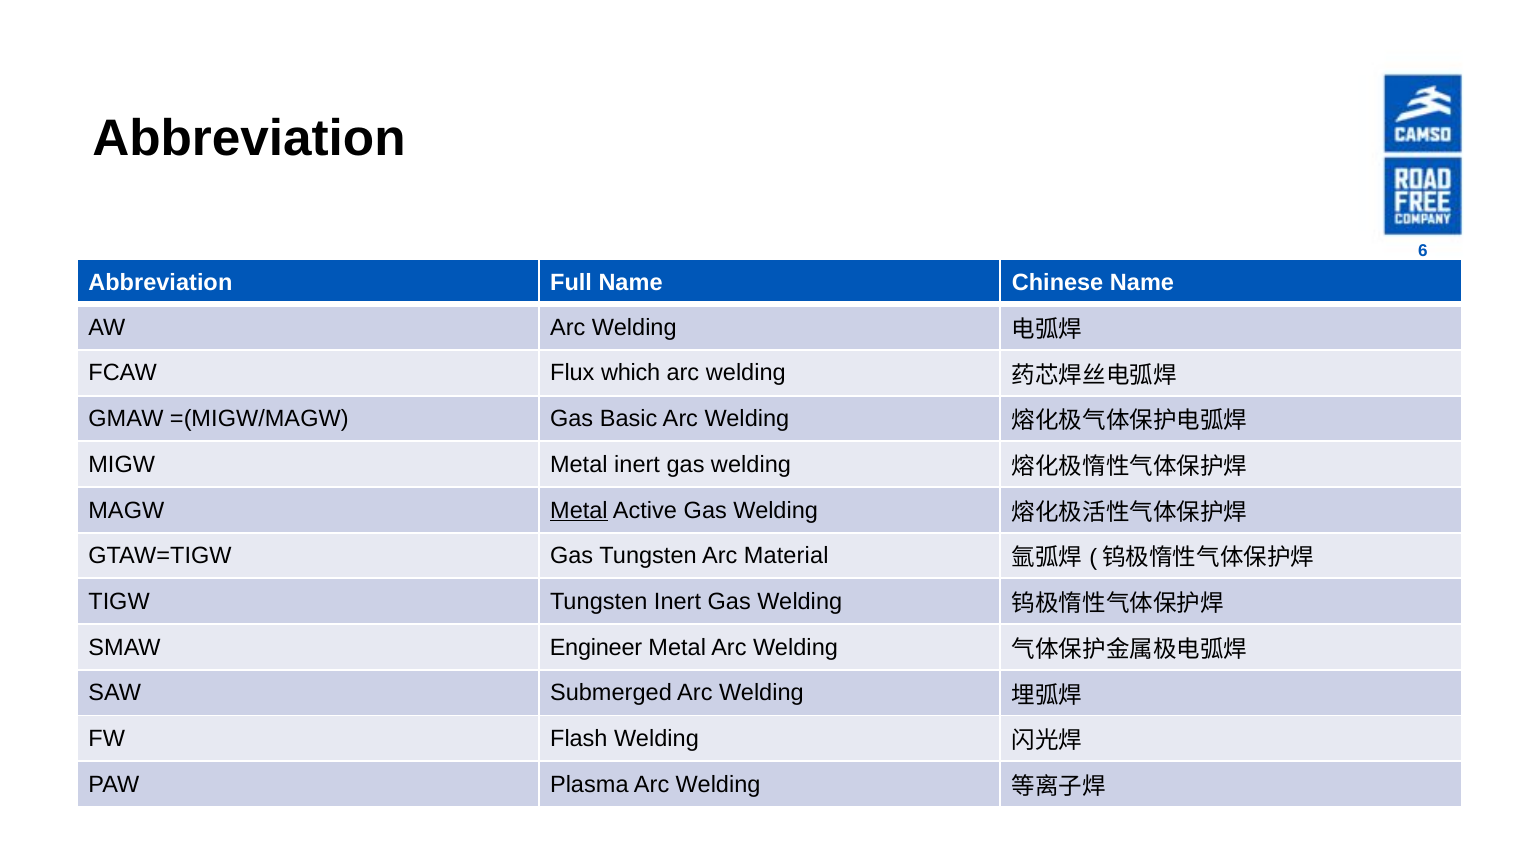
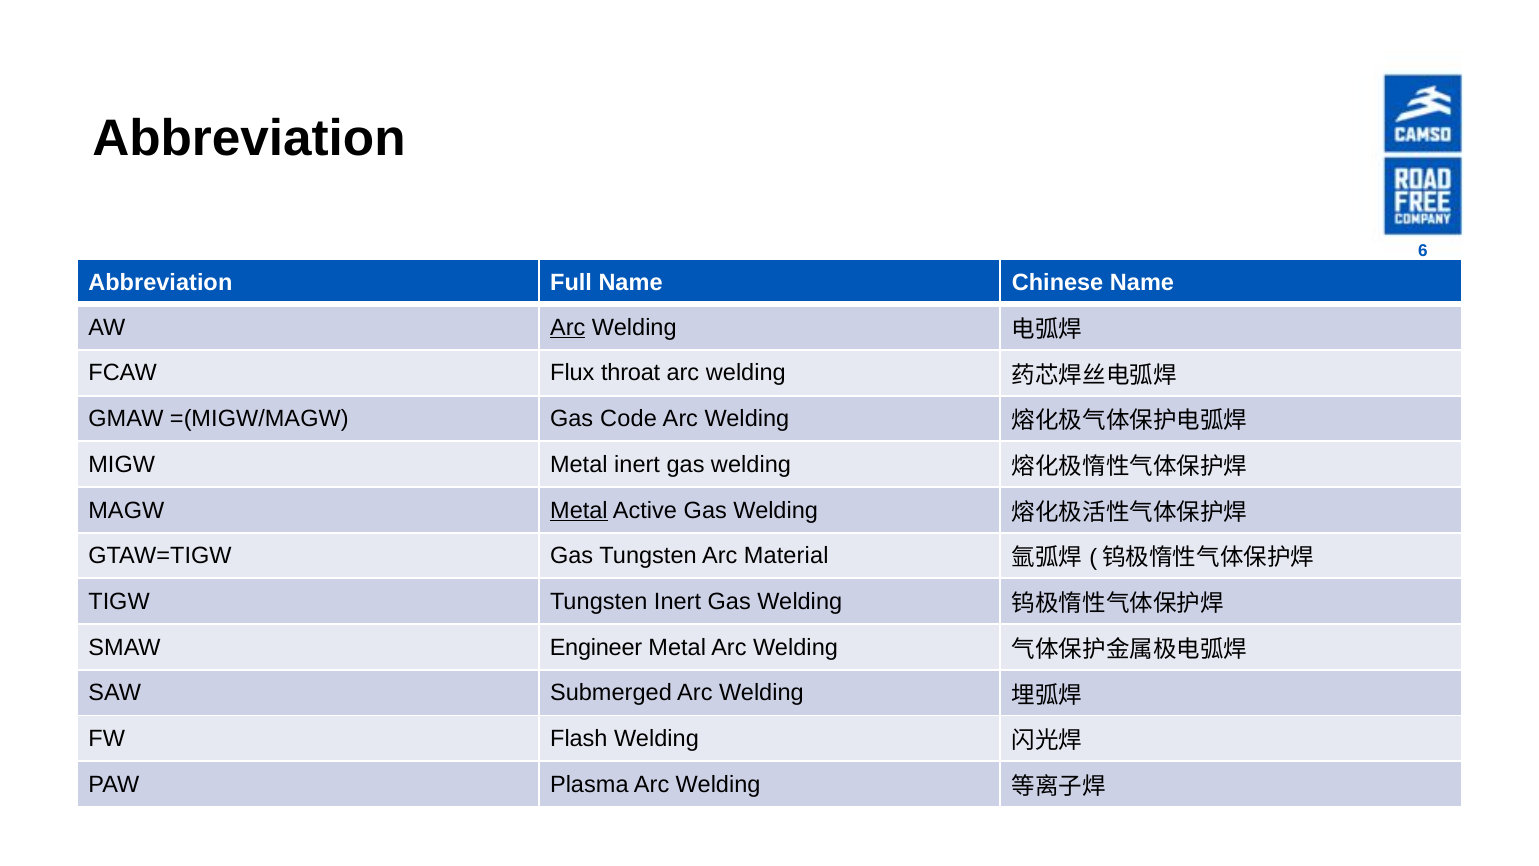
Arc underline: none -> present (568, 327)
which: which -> throat (631, 373)
Basic: Basic -> Code (629, 419)
